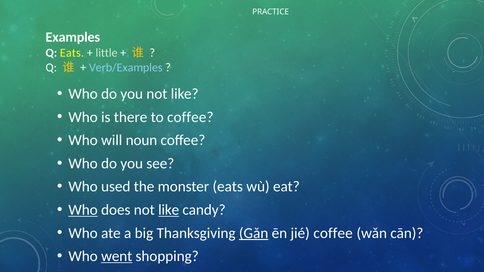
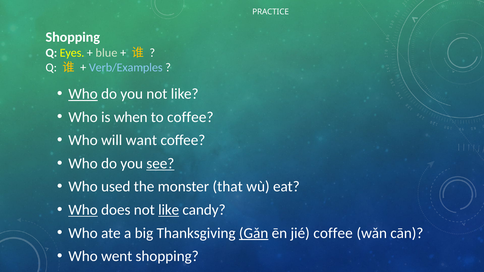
Examples: Examples -> Shopping (73, 37)
Q Eats: Eats -> Eyes (72, 53)
little: little -> blue (106, 53)
Who underline: none -> present (83, 94)
there: there -> when (131, 117)
noun: noun -> want (141, 140)
see underline: none -> present (160, 164)
monster eats: eats -> that (228, 187)
went underline: present -> none (117, 256)
